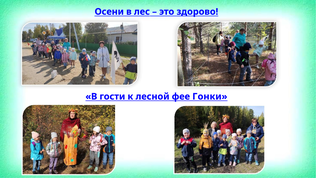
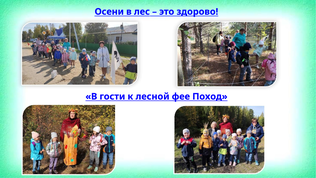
Гонки: Гонки -> Поход (210, 96)
